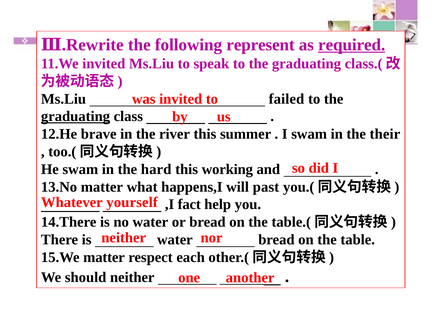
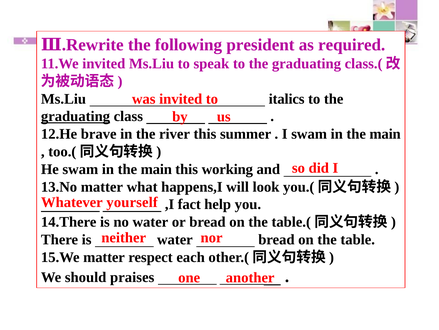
represent: represent -> president (260, 45)
required underline: present -> none (352, 45)
failed: failed -> italics (287, 99)
their: their -> main (385, 134)
hard: hard -> main (156, 169)
past: past -> look (266, 186)
should neither: neither -> praises (132, 277)
